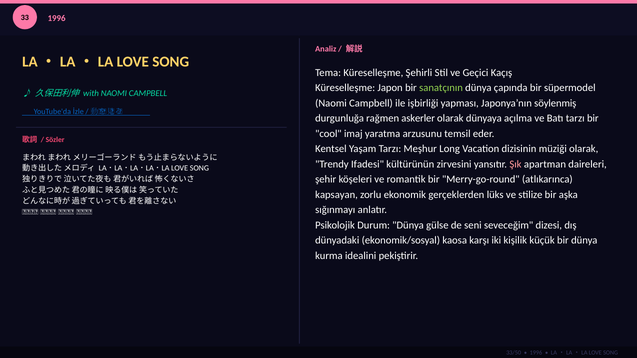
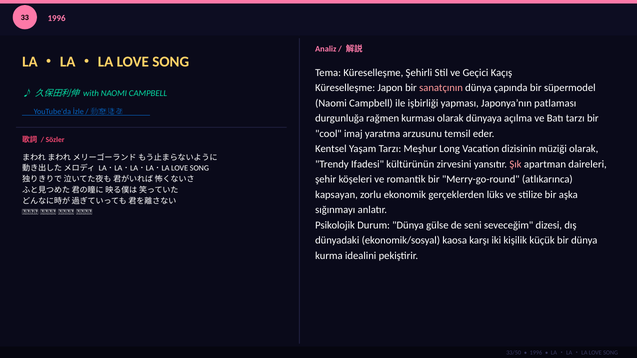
sanatçının colour: light green -> pink (441, 88)
söylenmiş: söylenmiş -> patlaması (555, 103)
askerler: askerler -> kurması (418, 118)
